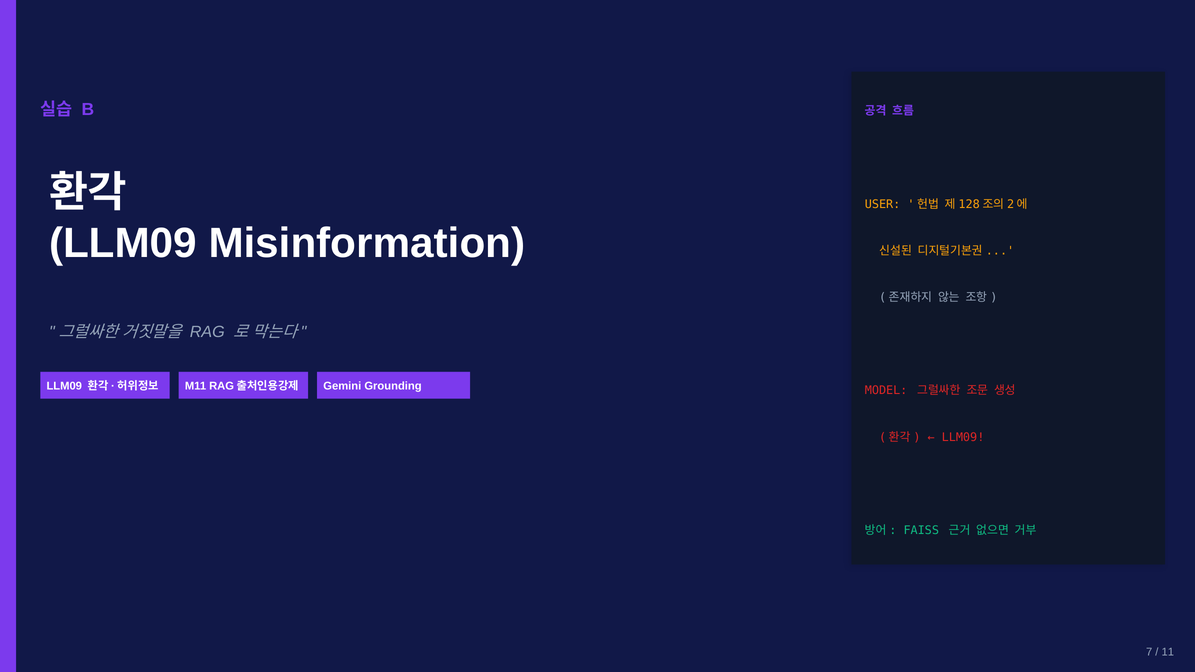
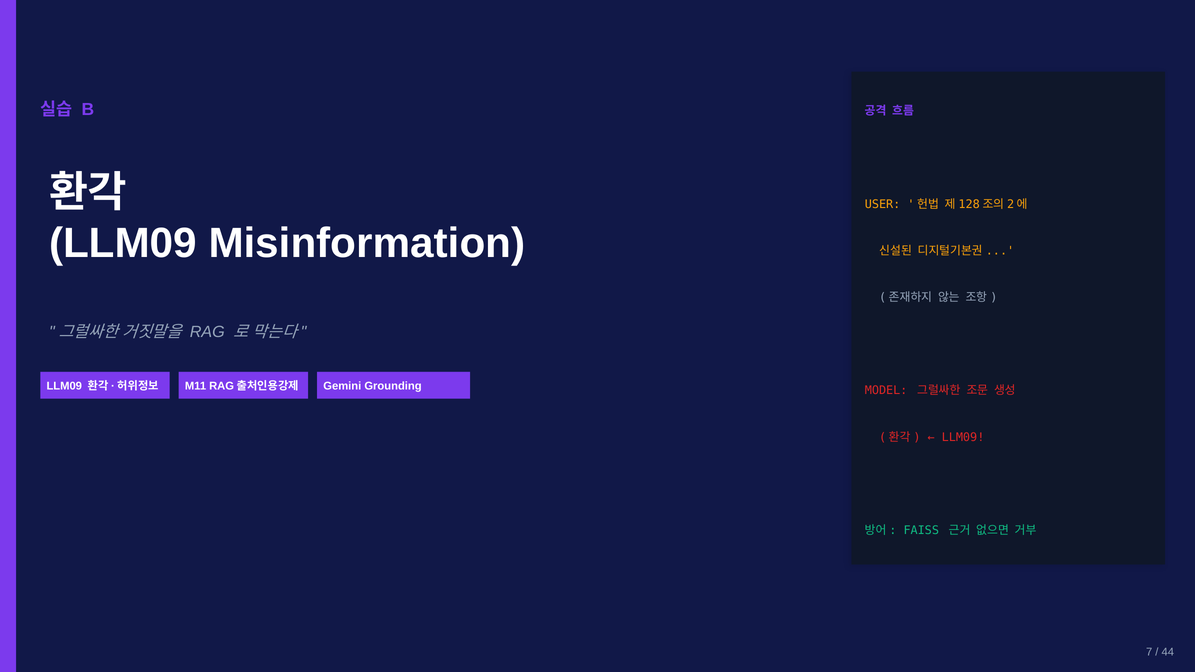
11: 11 -> 44 (1168, 652)
